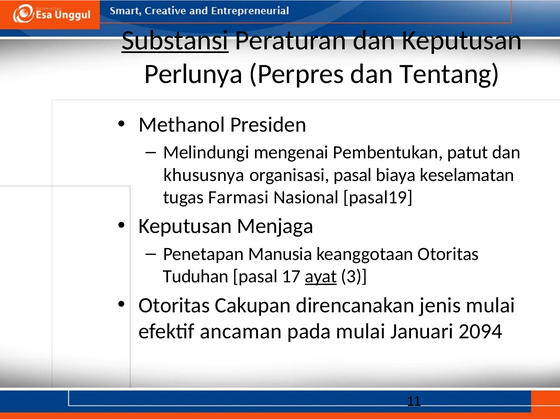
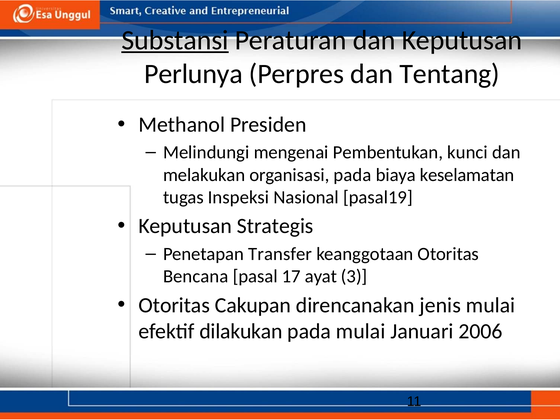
patut: patut -> kunci (468, 152)
khususnya: khususnya -> melakukan (204, 175)
organisasi pasal: pasal -> pada (353, 175)
Farmasi: Farmasi -> Inspeksi (239, 197)
Menjaga: Menjaga -> Strategis (275, 226)
Manusia: Manusia -> Transfer (280, 254)
Tuduhan: Tuduhan -> Bencana (196, 276)
ayat underline: present -> none (321, 276)
ancaman: ancaman -> dilakukan (241, 331)
2094: 2094 -> 2006 (481, 331)
